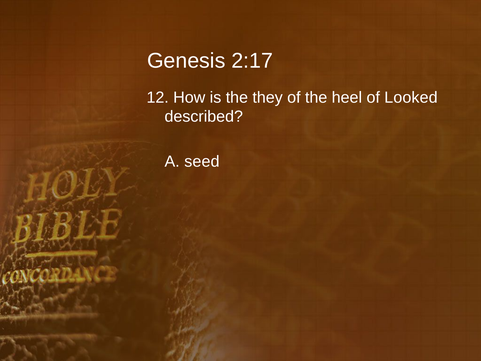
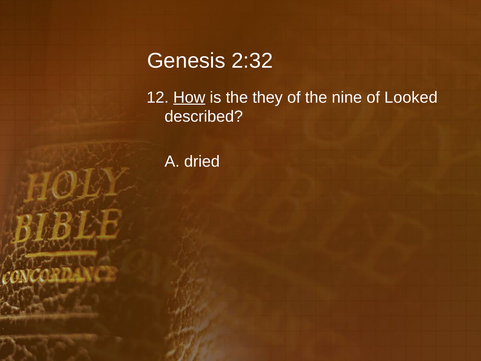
2:17: 2:17 -> 2:32 (252, 61)
How underline: none -> present (189, 97)
heel: heel -> nine (347, 97)
seed: seed -> dried (202, 161)
